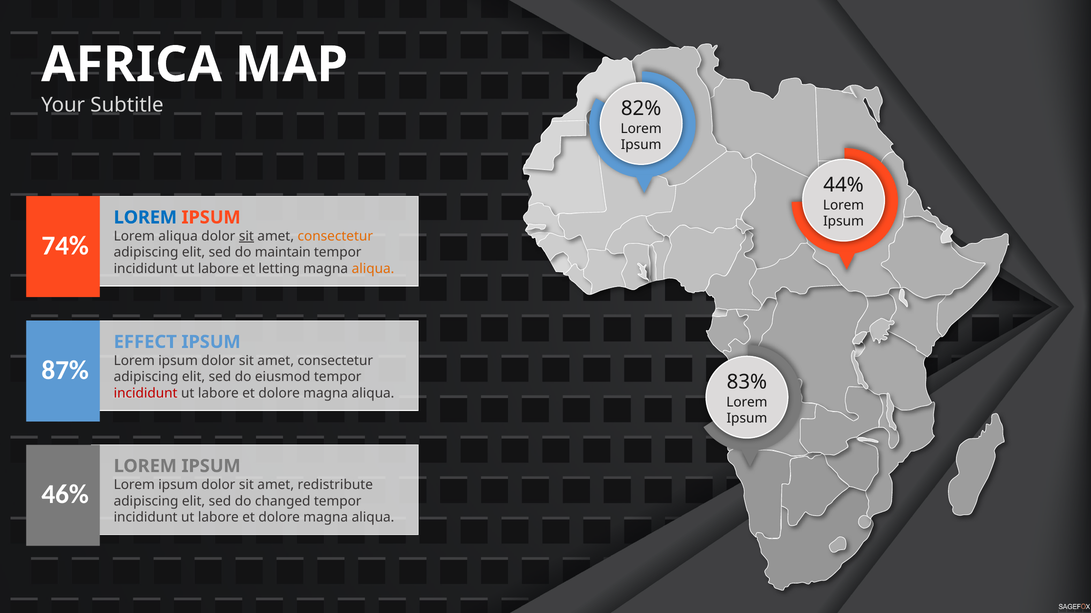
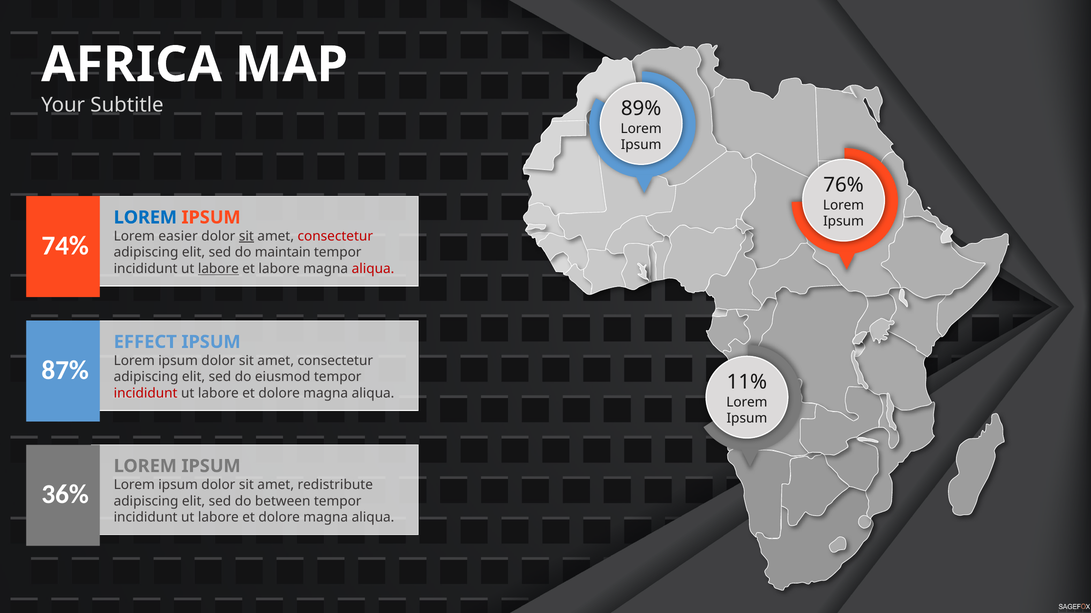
82%: 82% -> 89% (641, 109)
44%: 44% -> 76% (844, 185)
Lorem aliqua: aliqua -> easier (178, 236)
consectetur colour: orange -> red (335, 236)
labore underline: none -> present (218, 269)
et letting: letting -> labore (279, 269)
aliqua colour: orange -> red (373, 269)
83%: 83% -> 11% (747, 383)
46%: 46% -> 36% (65, 495)
changed: changed -> between (283, 502)
